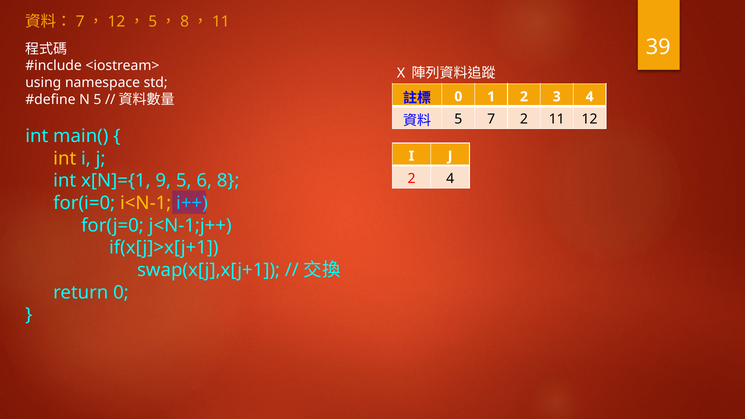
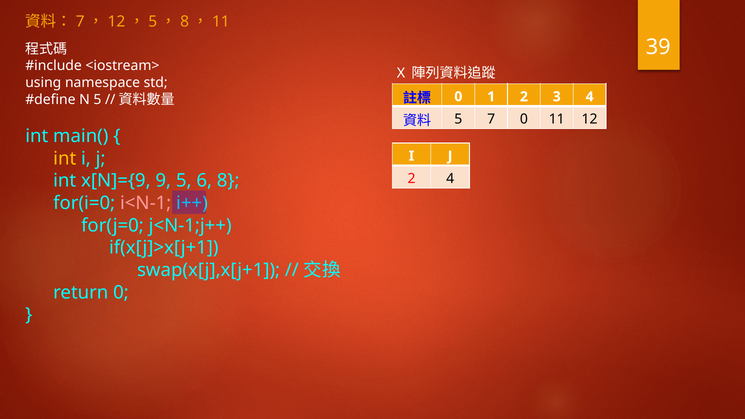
7 2: 2 -> 0 (524, 119)
x[N]={1: x[N]={1 -> x[N]={9 (116, 181)
i<N-1 colour: yellow -> pink (146, 203)
